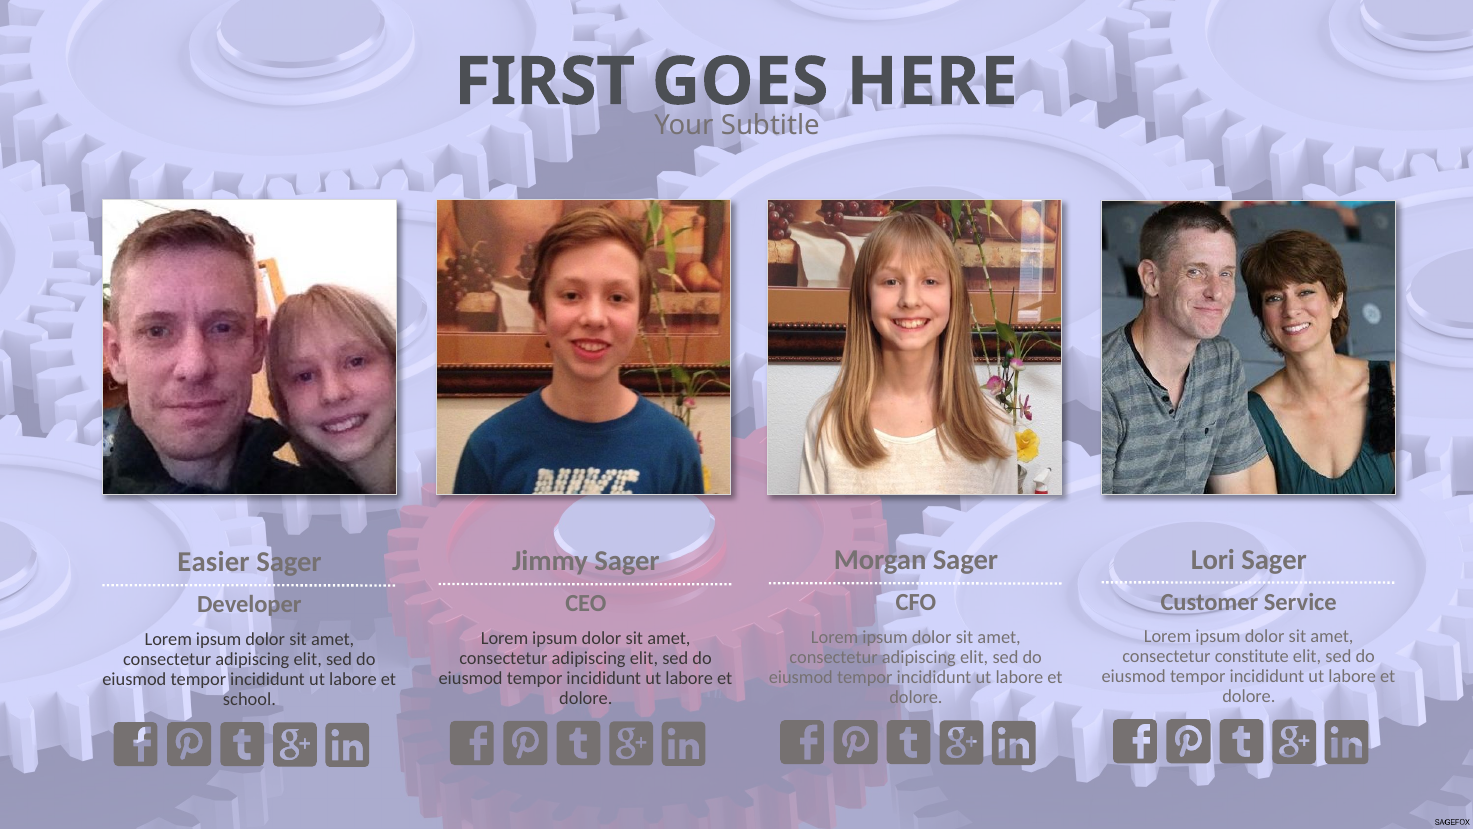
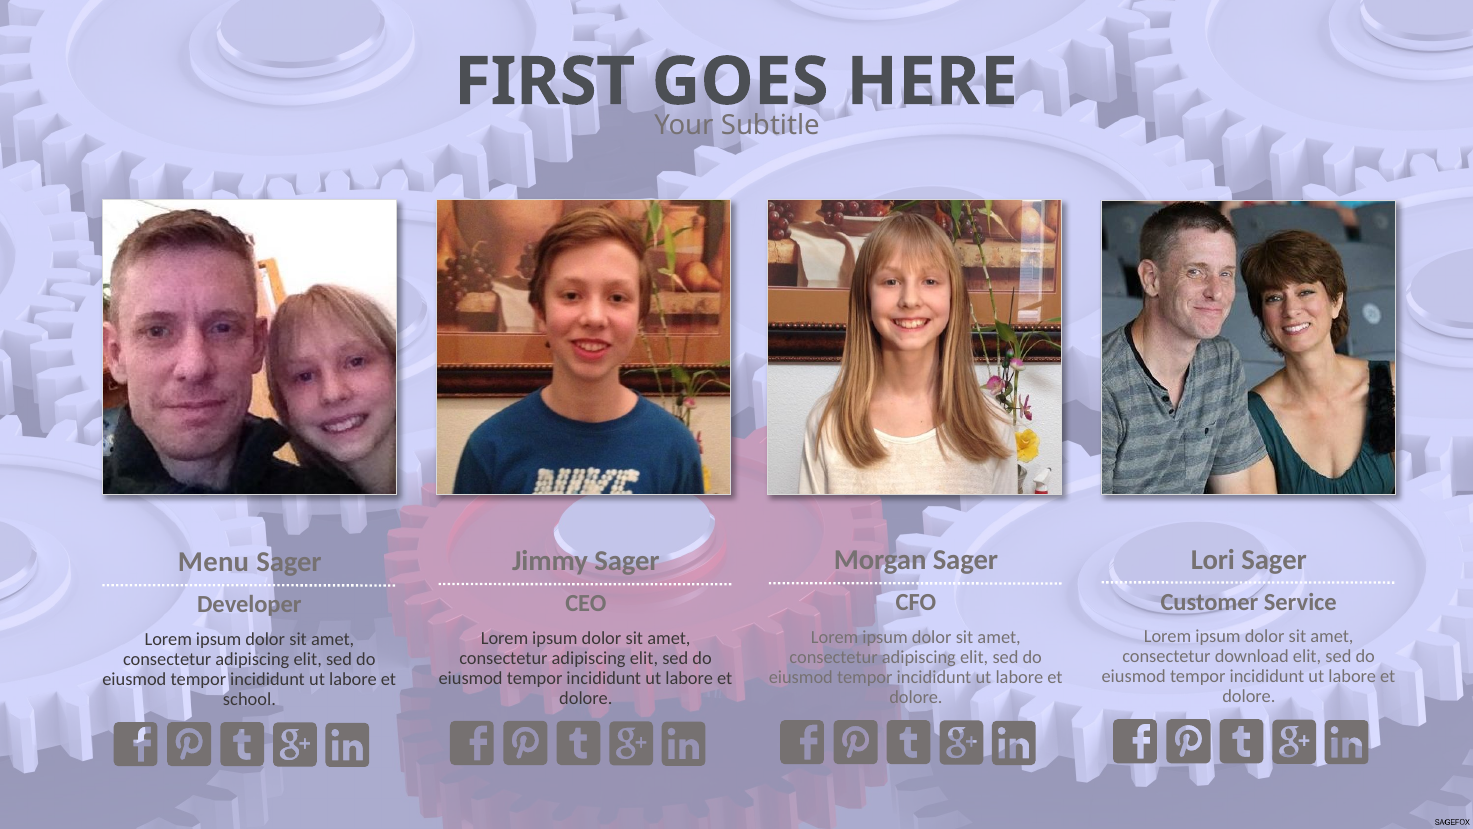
Easier: Easier -> Menu (213, 562)
constitute: constitute -> download (1252, 656)
